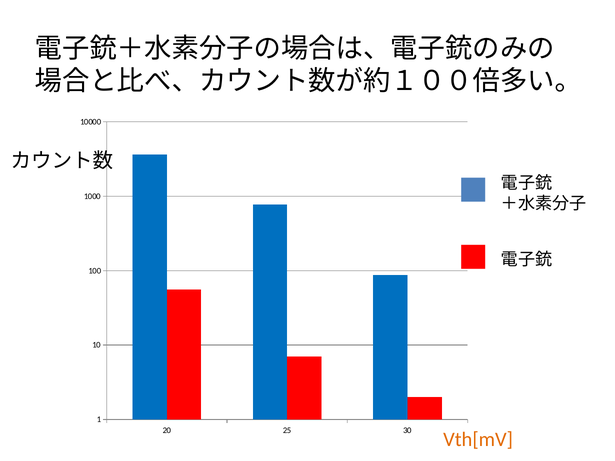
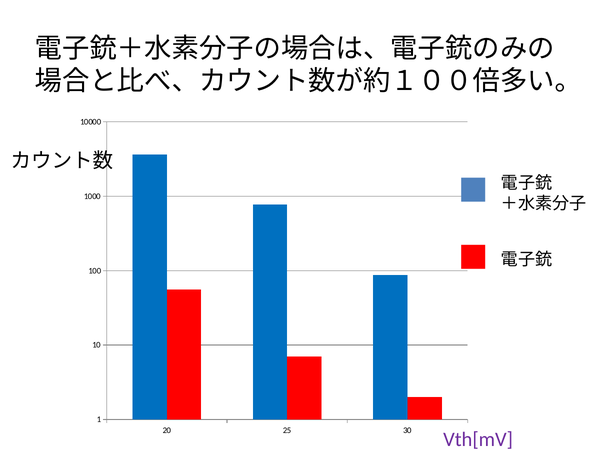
Vth[mV colour: orange -> purple (478, 440)
